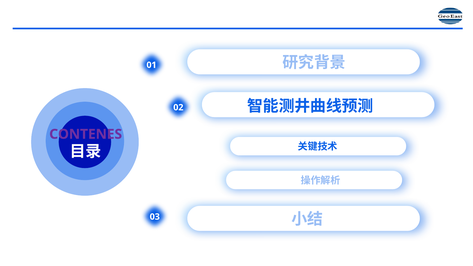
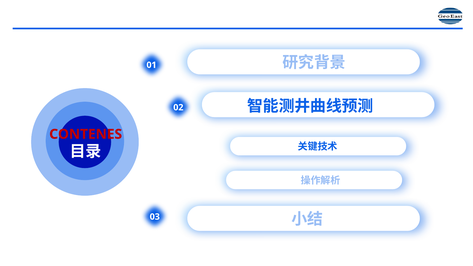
CONTENES colour: purple -> red (86, 134)
